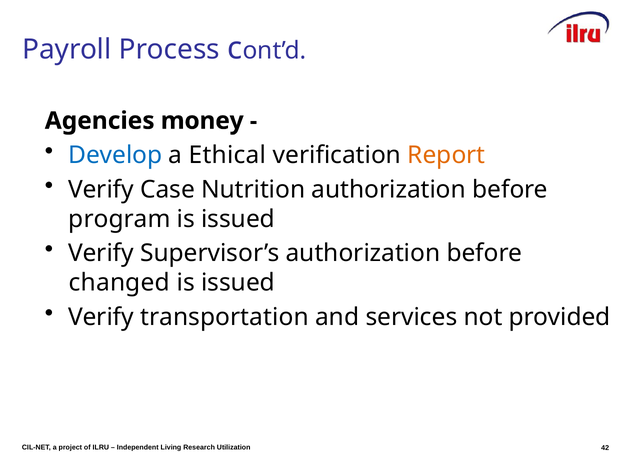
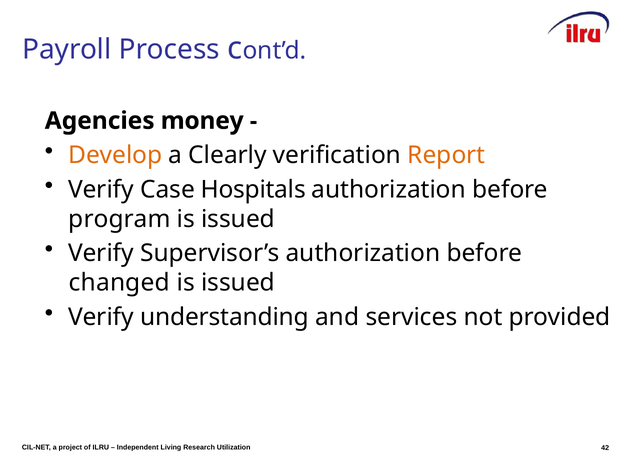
Develop colour: blue -> orange (115, 155)
Ethical: Ethical -> Clearly (228, 155)
Nutrition: Nutrition -> Hospitals (253, 190)
transportation: transportation -> understanding (225, 317)
